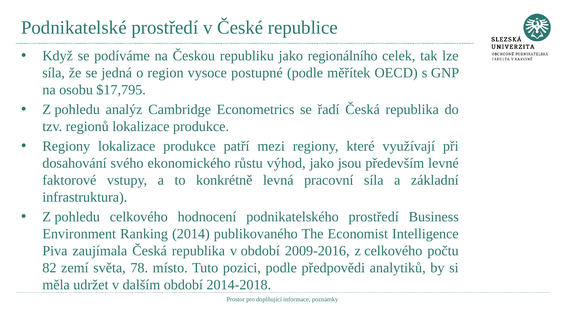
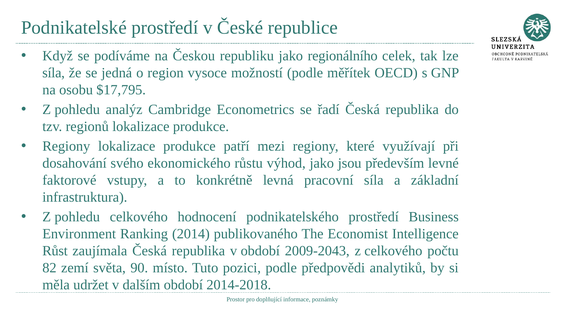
postupné: postupné -> možností (257, 73)
Piva: Piva -> Růst (55, 251)
2009-2016: 2009-2016 -> 2009-2043 (317, 251)
78: 78 -> 90 (139, 268)
